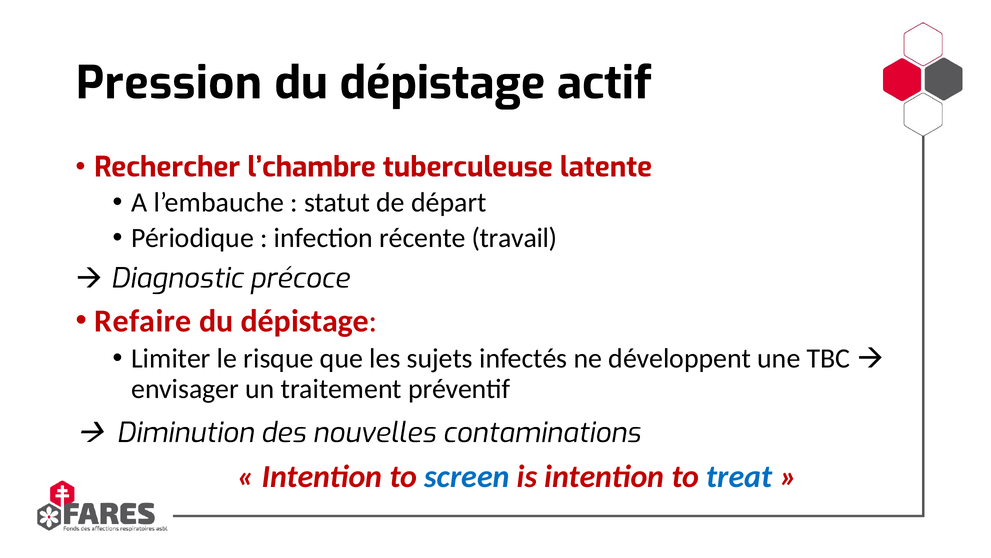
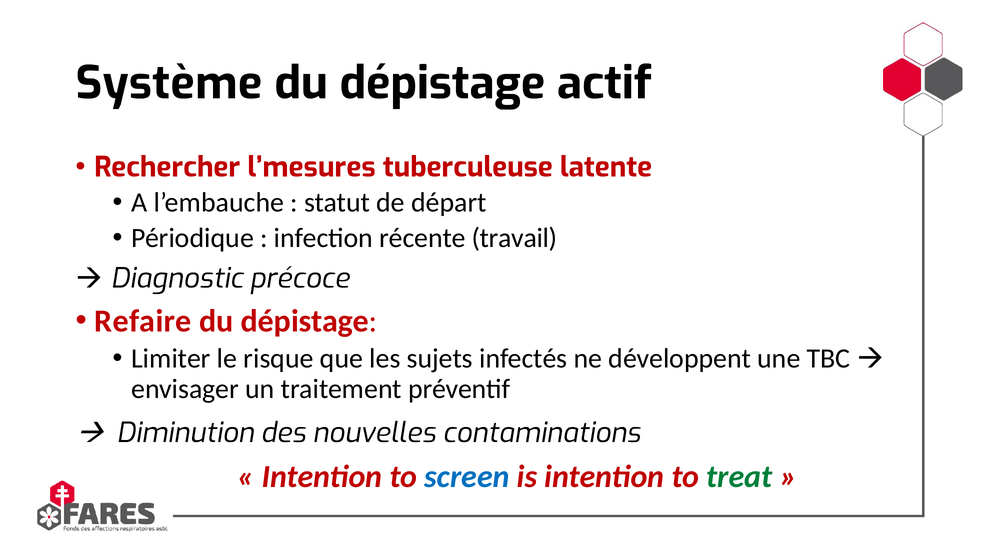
Pression: Pression -> Système (169, 83)
l’chambre: l’chambre -> l’mesures (311, 167)
treat colour: blue -> green (739, 476)
